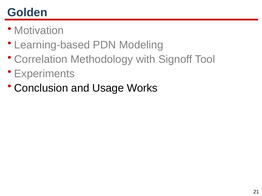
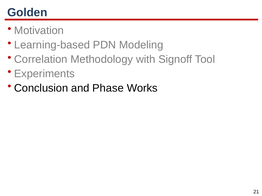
Usage: Usage -> Phase (108, 88)
